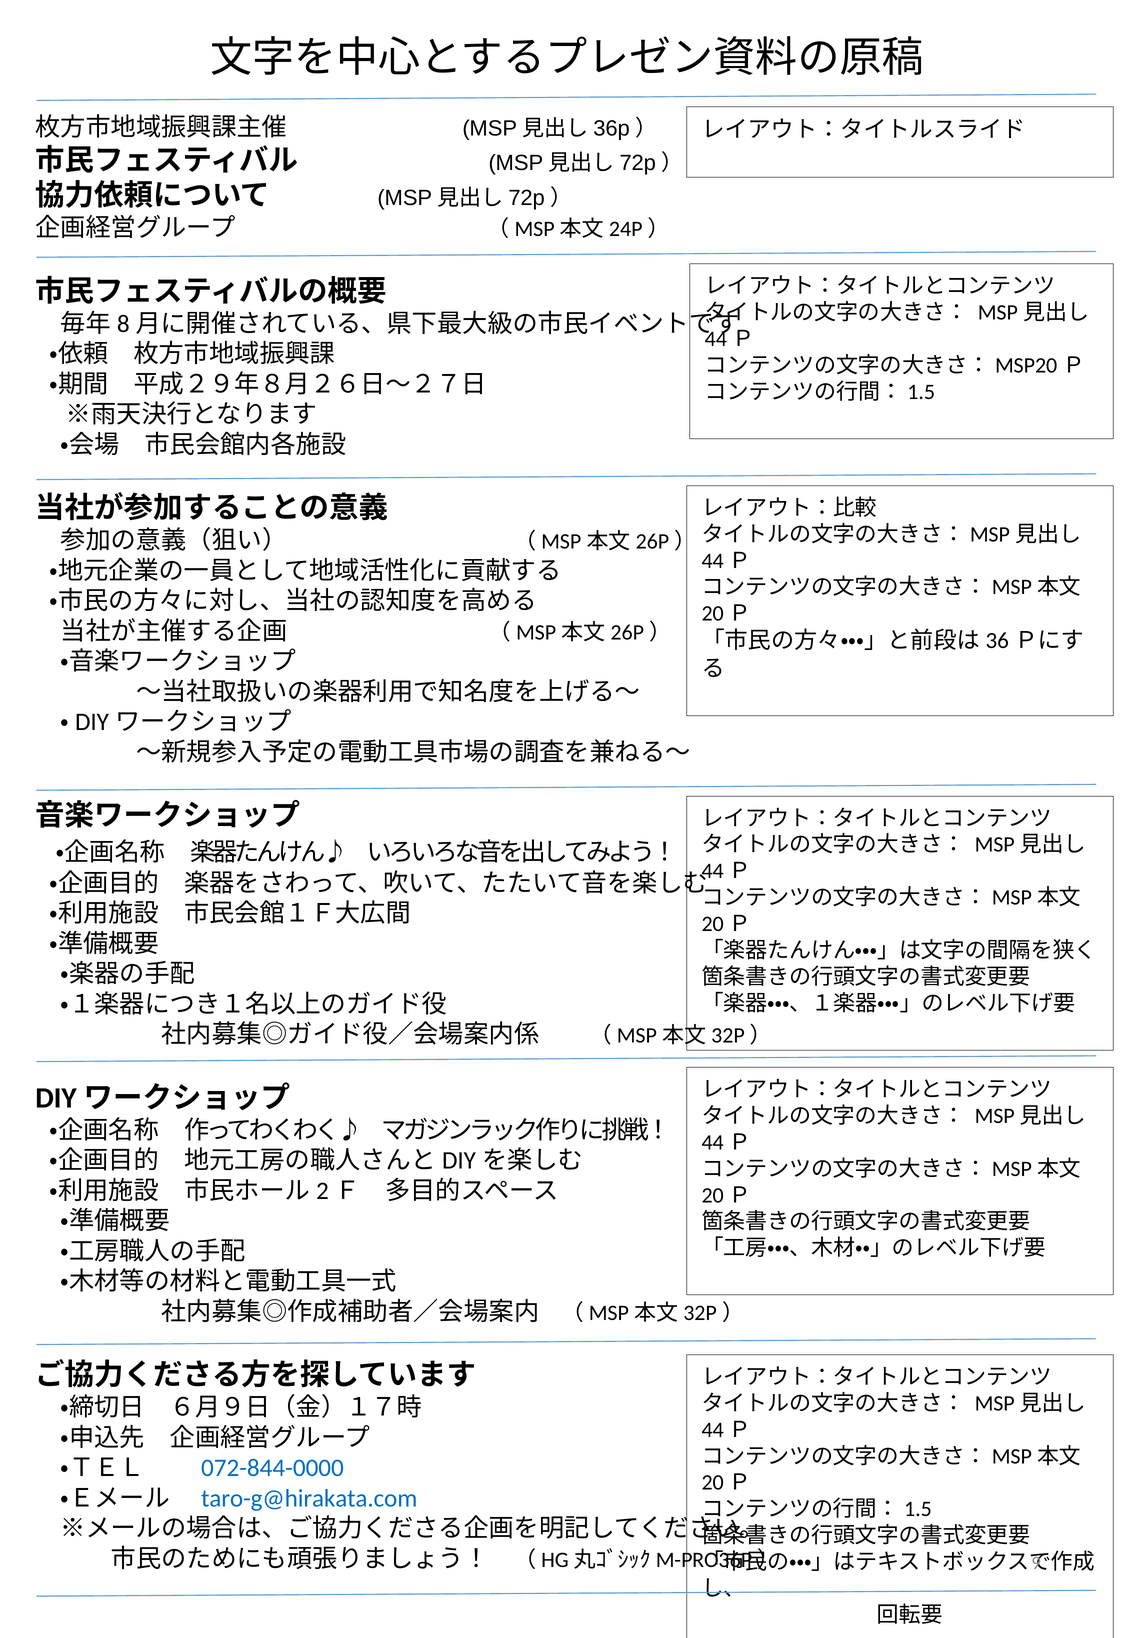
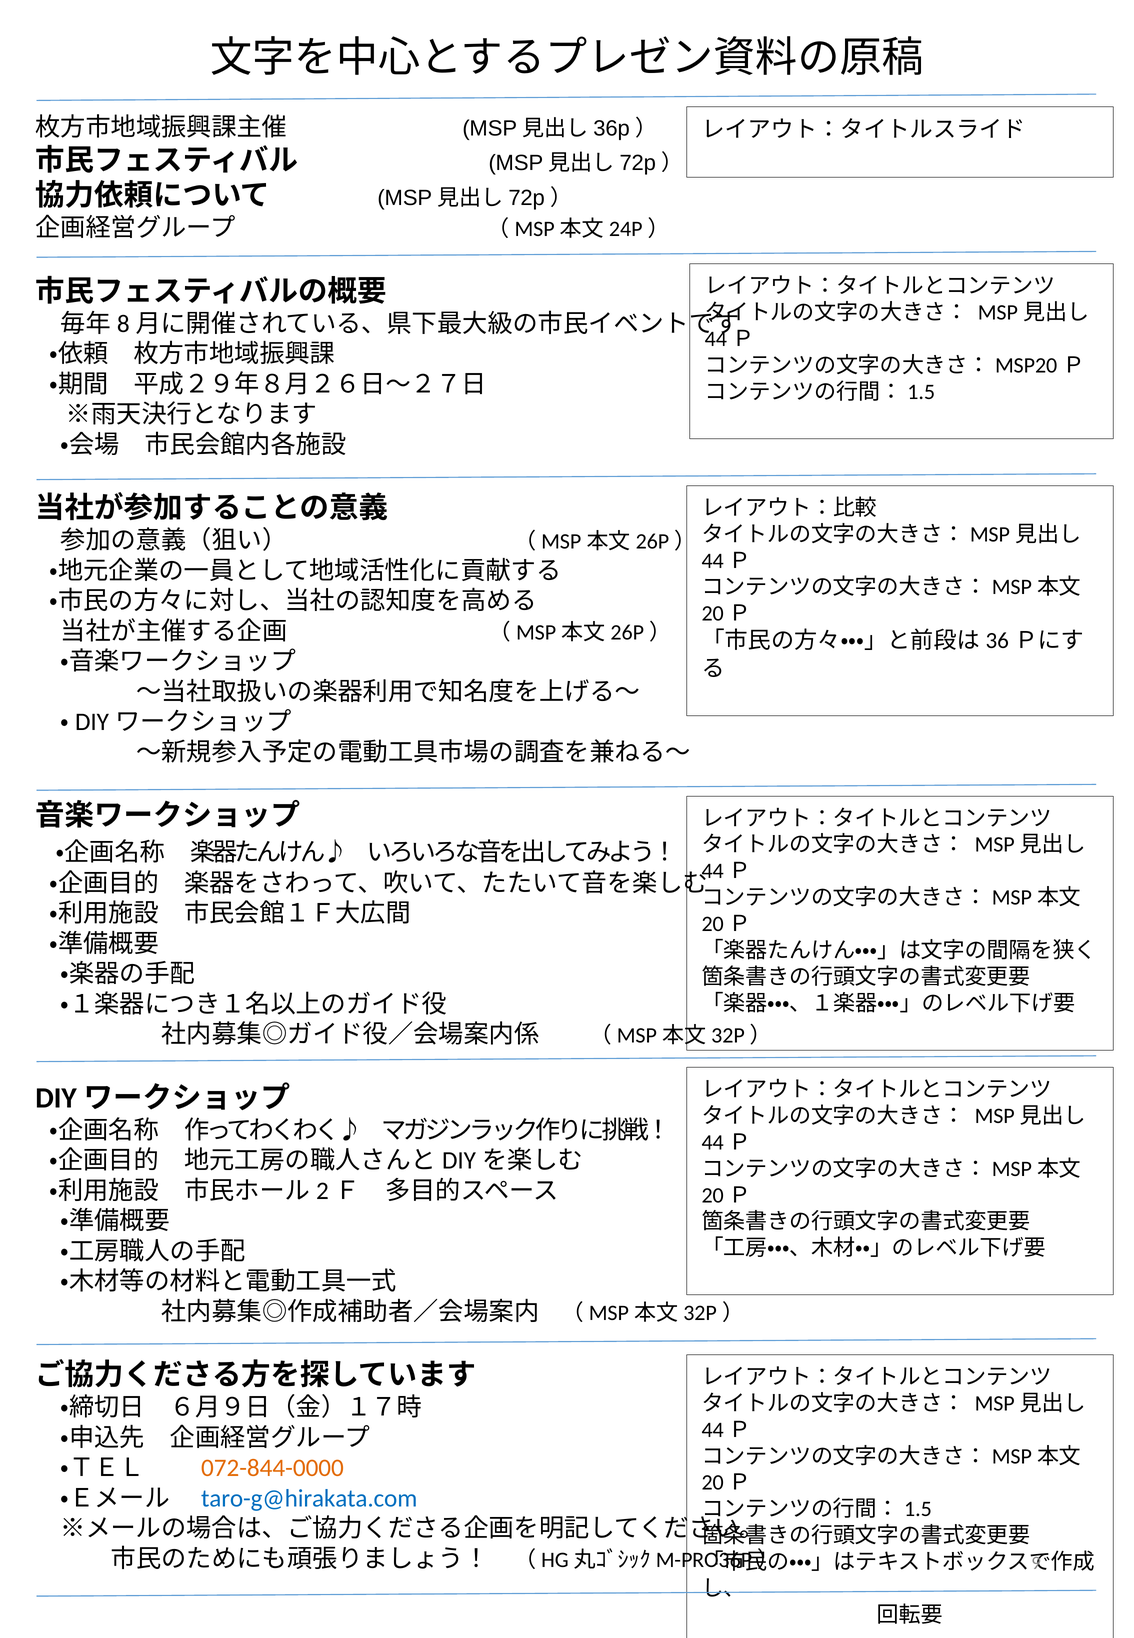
072-844-0000 colour: blue -> orange (272, 1468)
